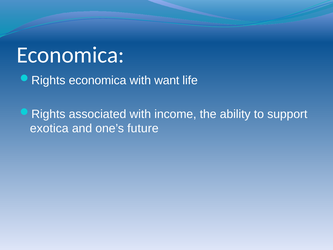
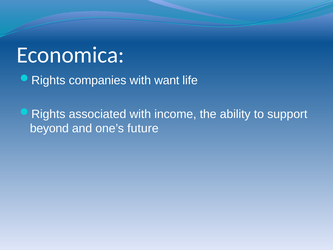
economica: economica -> companies (98, 80)
exotica: exotica -> beyond (49, 128)
